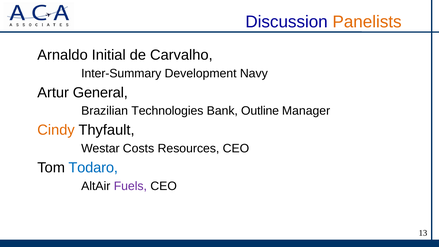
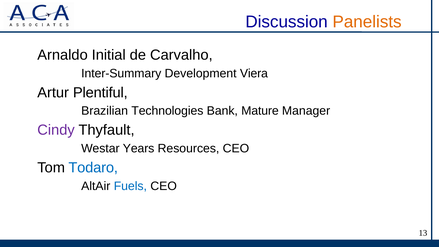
Navy: Navy -> Viera (254, 73)
General: General -> Plentiful (100, 93)
Outline: Outline -> Mature (260, 111)
Cindy colour: orange -> purple (56, 130)
Costs: Costs -> Years (139, 148)
Fuels colour: purple -> blue (130, 186)
